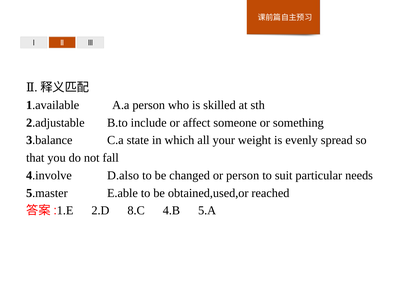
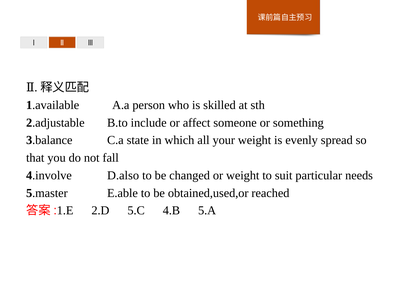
or person: person -> weight (243, 175)
8.C: 8.C -> 5.C (136, 211)
